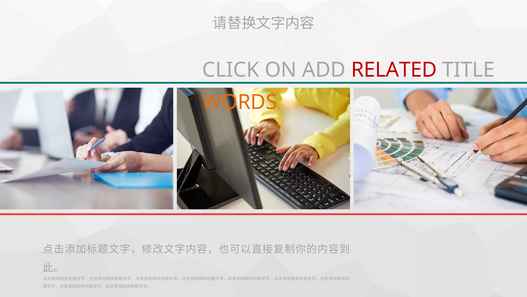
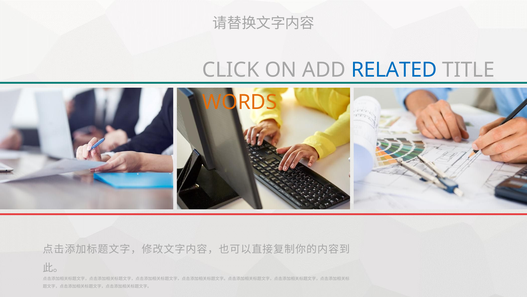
RELATED colour: red -> blue (394, 70)
